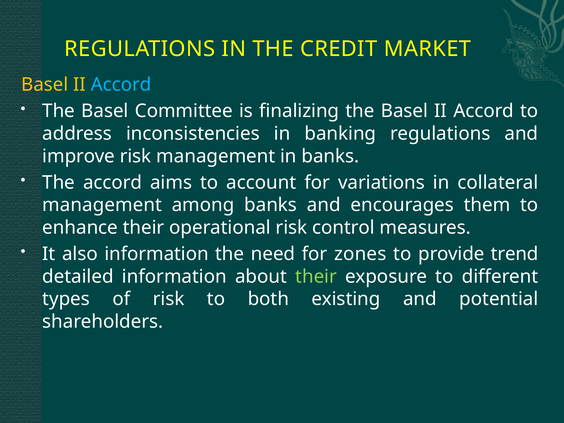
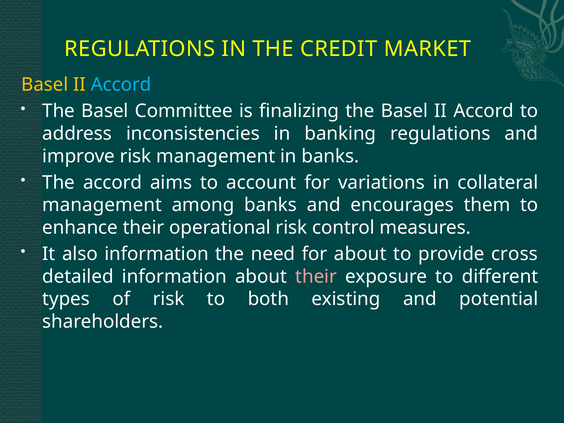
for zones: zones -> about (360, 254)
trend: trend -> cross (515, 254)
their colour: light green -> pink (316, 277)
